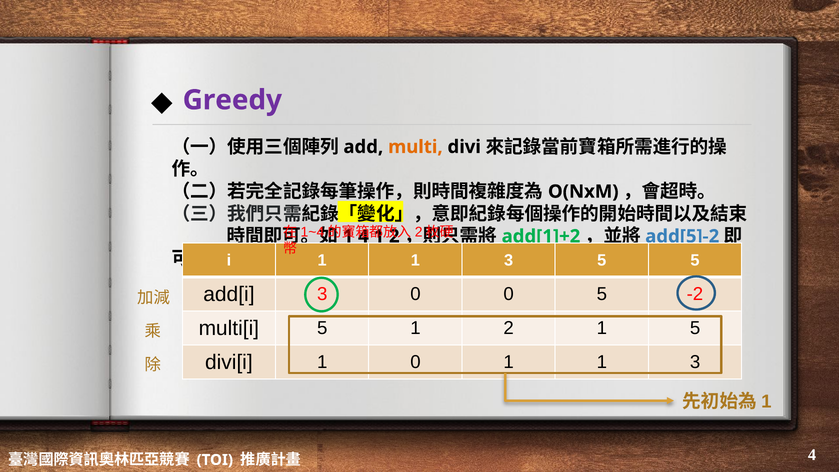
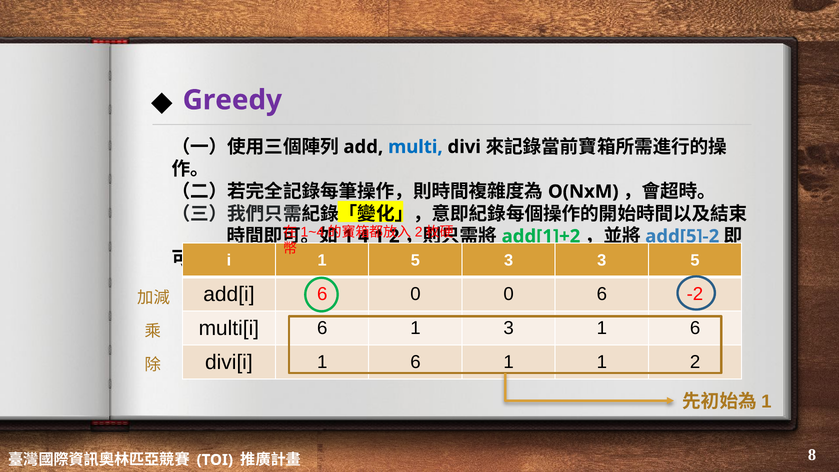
multi colour: orange -> blue (415, 147)
i 1 1: 1 -> 5 (415, 260)
3 5: 5 -> 3 (602, 260)
add[i 3: 3 -> 6 (322, 294)
0 5: 5 -> 6 (602, 294)
multi[i 5: 5 -> 6 (322, 328)
2: 2 -> 3 (509, 328)
5: 5 -> 6 (695, 328)
divi[i 1 0: 0 -> 6 (415, 362)
3: 3 -> 2 (695, 362)
4: 4 -> 8 (812, 455)
